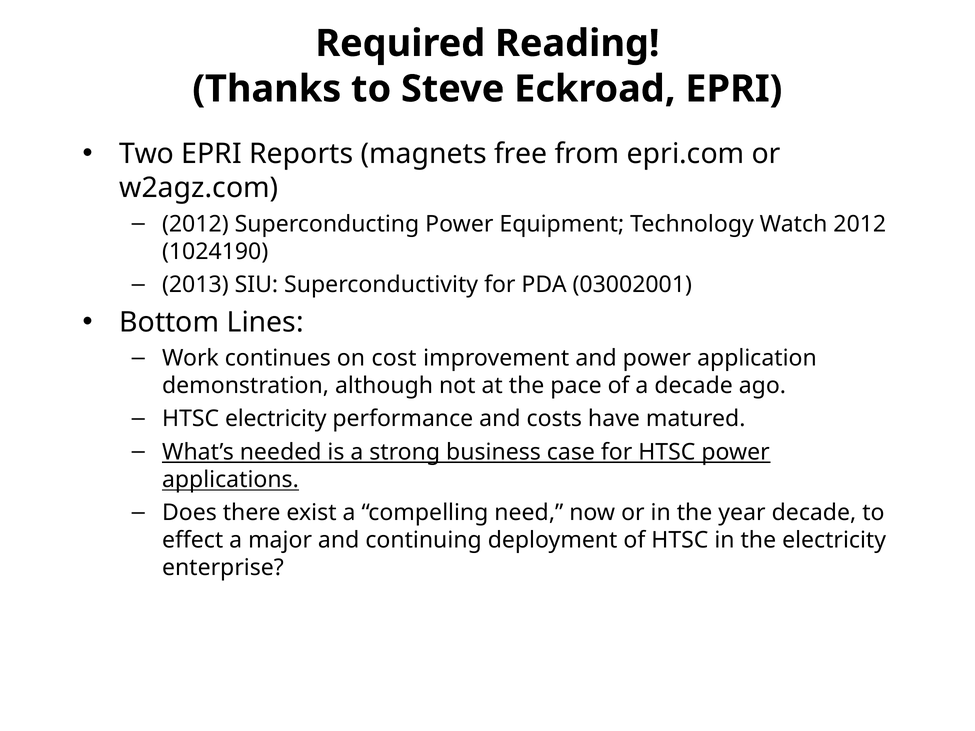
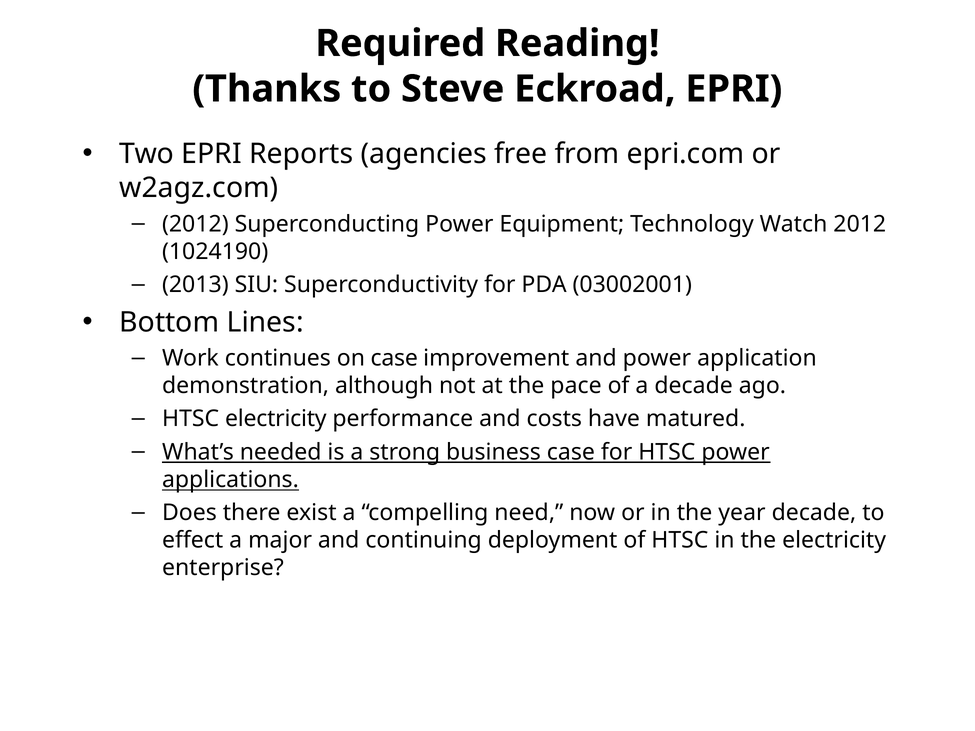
magnets: magnets -> agencies (424, 154)
on cost: cost -> case (394, 358)
